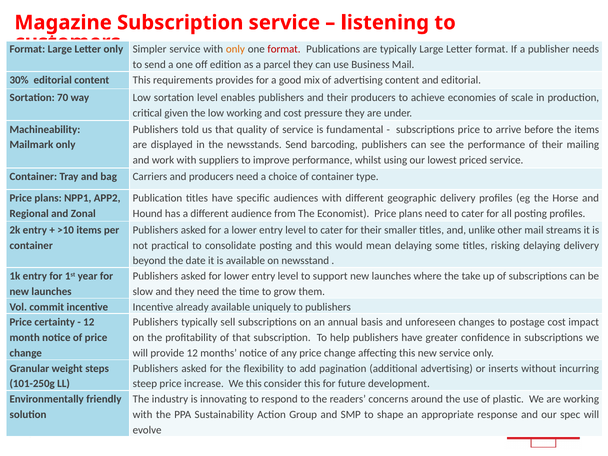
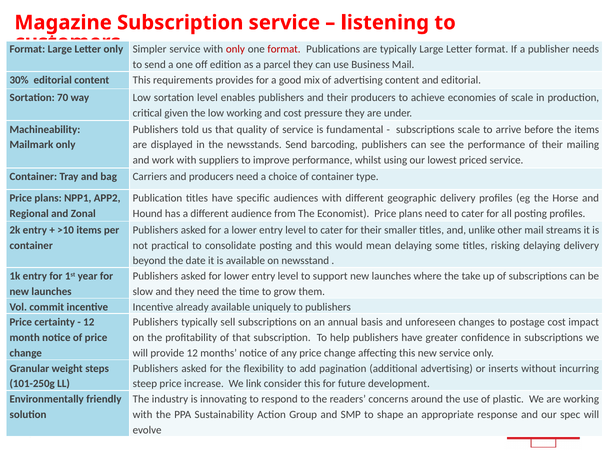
only colour: orange -> red (235, 49)
subscriptions price: price -> scale (469, 129)
We this: this -> link (254, 384)
